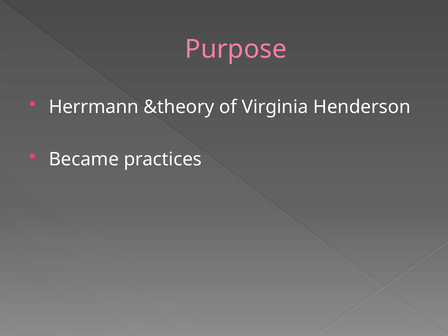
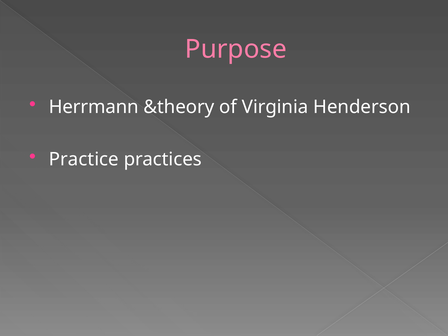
Became: Became -> Practice (84, 159)
